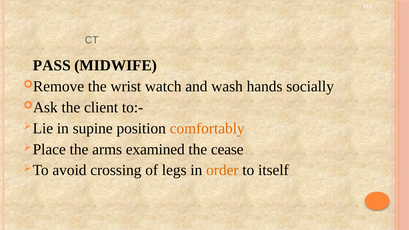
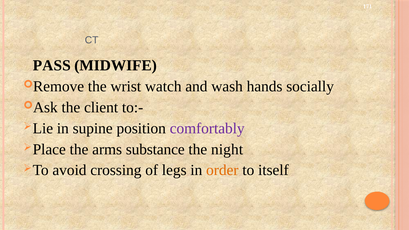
comfortably colour: orange -> purple (207, 128)
examined: examined -> substance (155, 149)
cease: cease -> night (227, 149)
